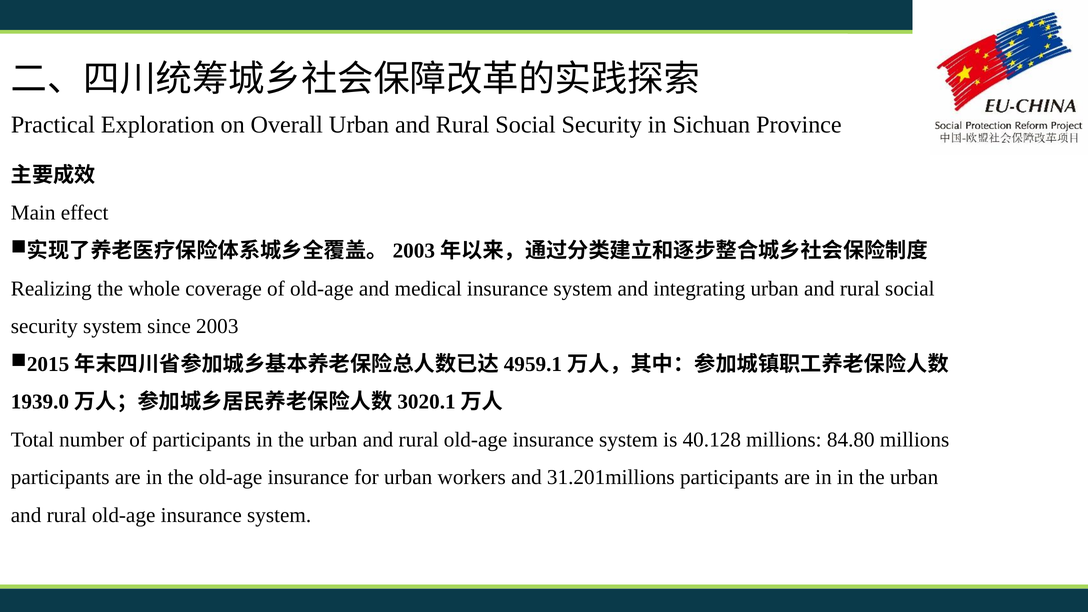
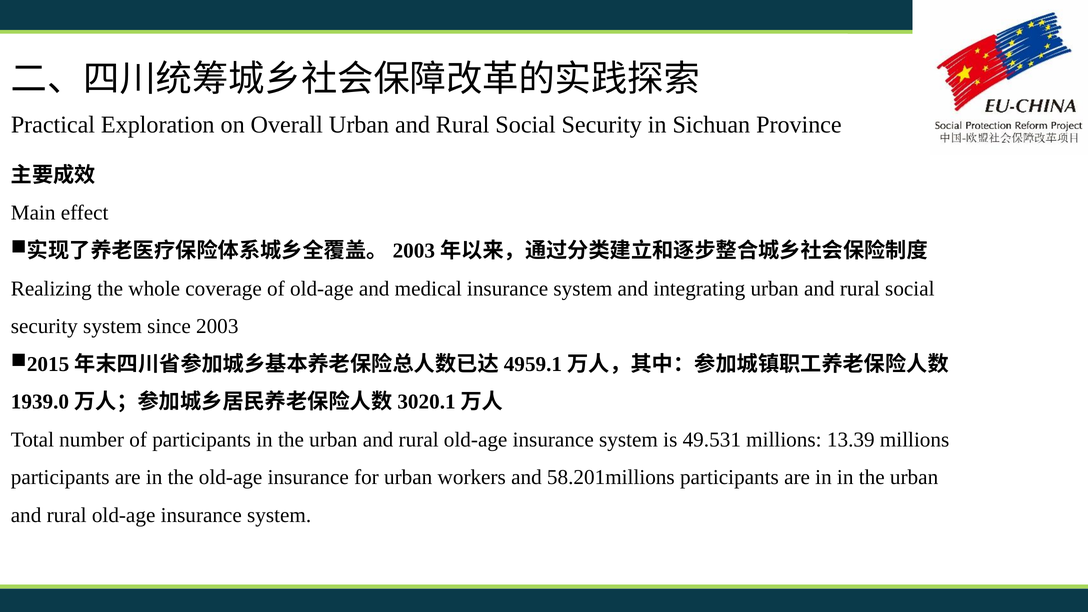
40.128: 40.128 -> 49.531 (712, 440)
84.80: 84.80 -> 13.39 (851, 440)
31.201millions: 31.201millions -> 58.201millions (611, 477)
